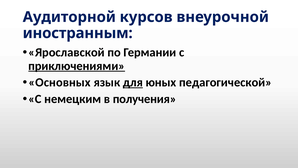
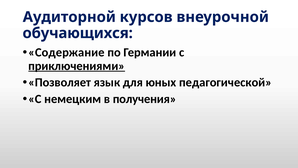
иностранным: иностранным -> обучающихся (78, 33)
Ярославской: Ярославской -> Содержание (66, 52)
Основных: Основных -> Позволяет (60, 82)
для underline: present -> none (133, 82)
